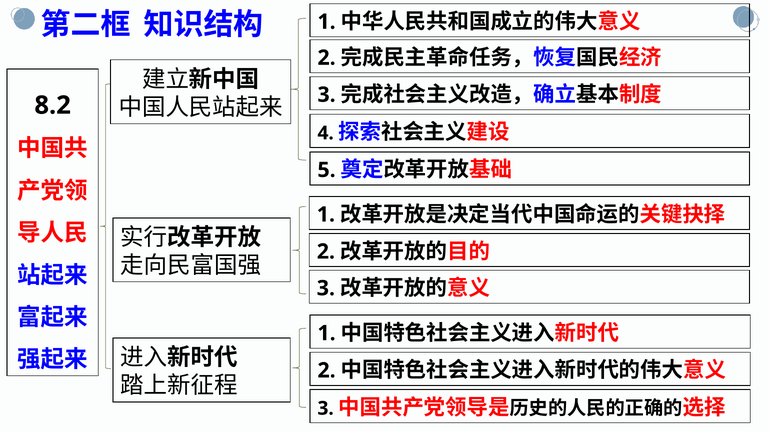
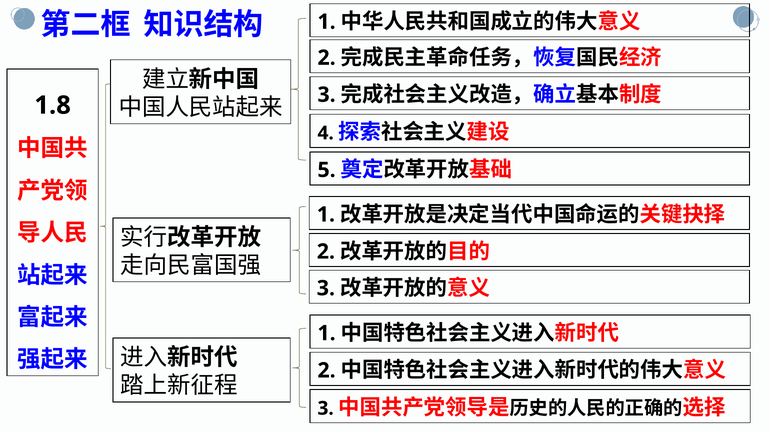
8.2: 8.2 -> 1.8 (53, 105)
